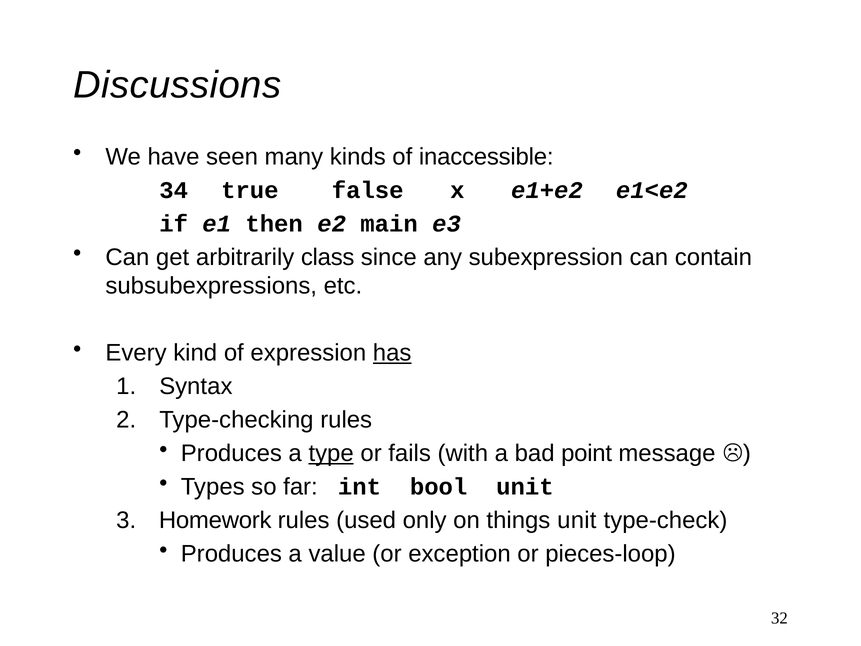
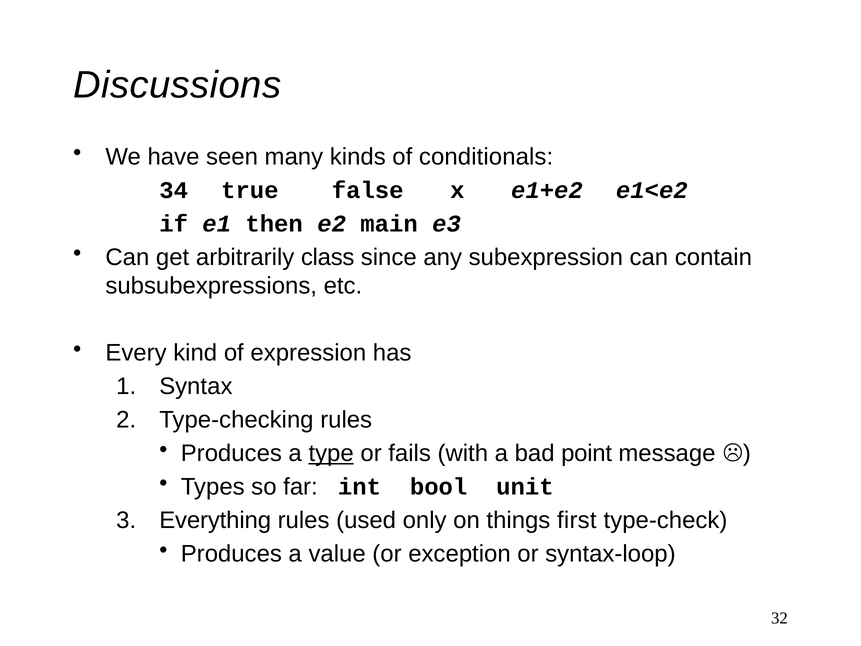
inaccessible: inaccessible -> conditionals (486, 157)
has underline: present -> none (392, 353)
Homework: Homework -> Everything (215, 520)
things unit: unit -> first (577, 520)
pieces-loop: pieces-loop -> syntax-loop (610, 554)
